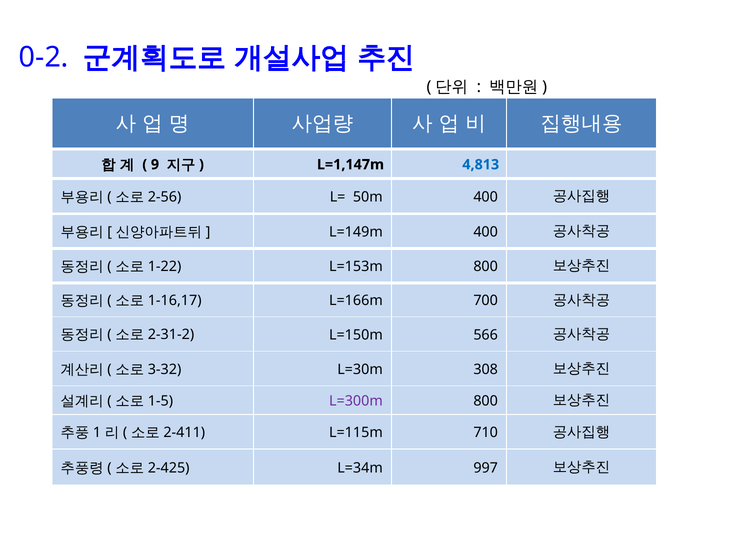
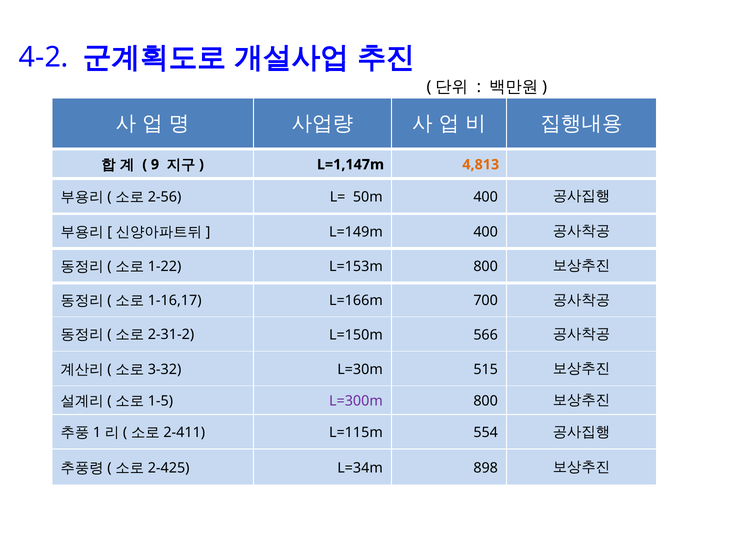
0-2: 0-2 -> 4-2 (44, 57)
4,813 colour: blue -> orange (481, 165)
308: 308 -> 515 (486, 369)
710: 710 -> 554 (486, 433)
997: 997 -> 898 (486, 468)
